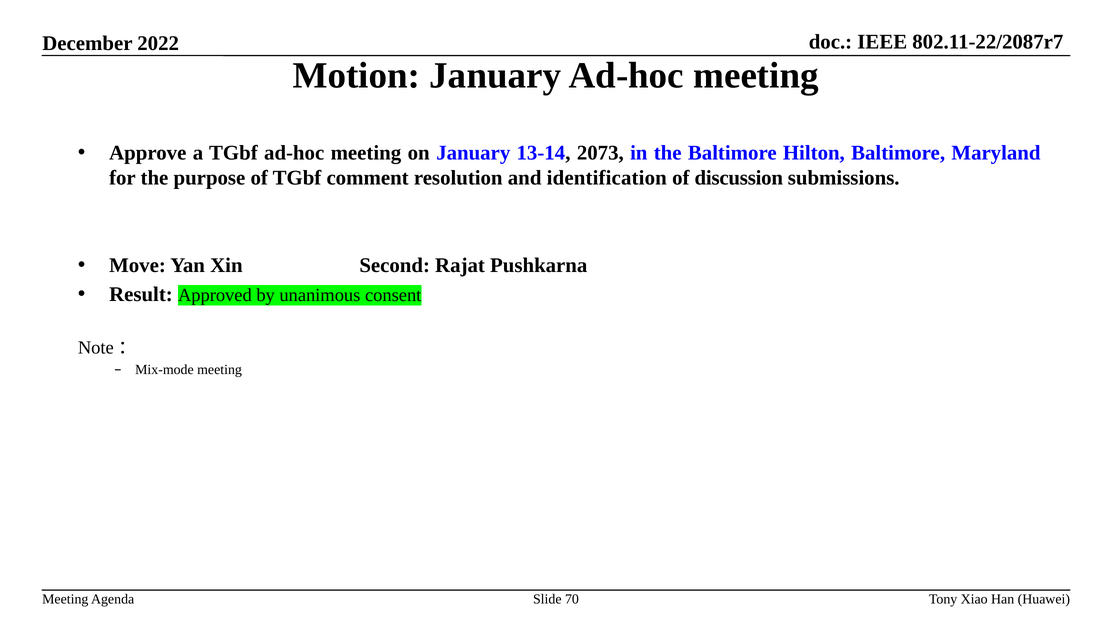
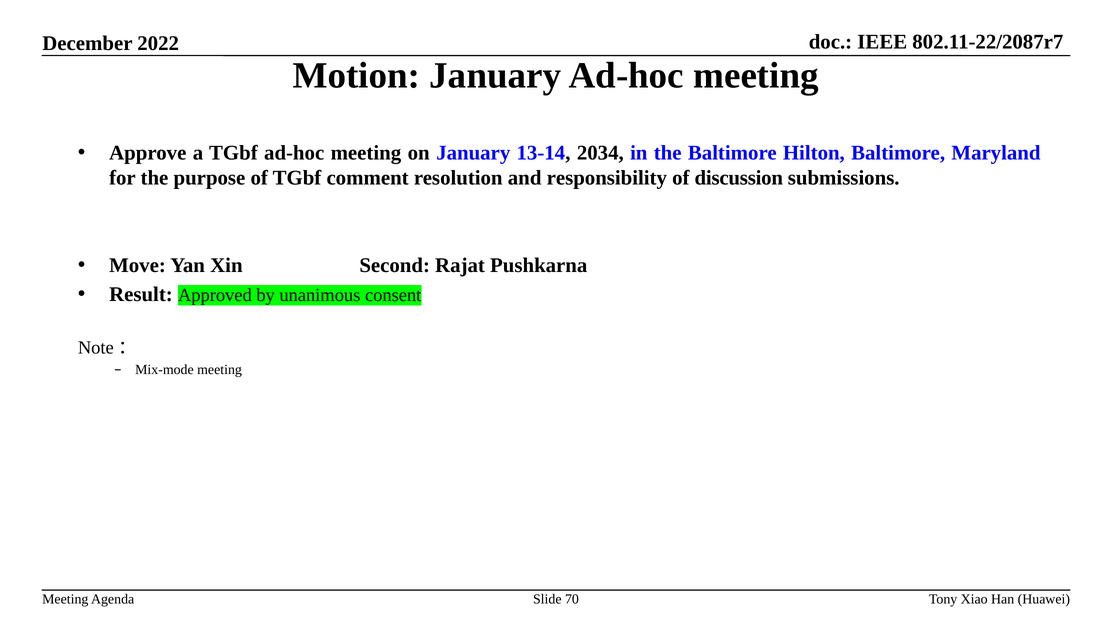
2073: 2073 -> 2034 (600, 153)
identification: identification -> responsibility (607, 178)
